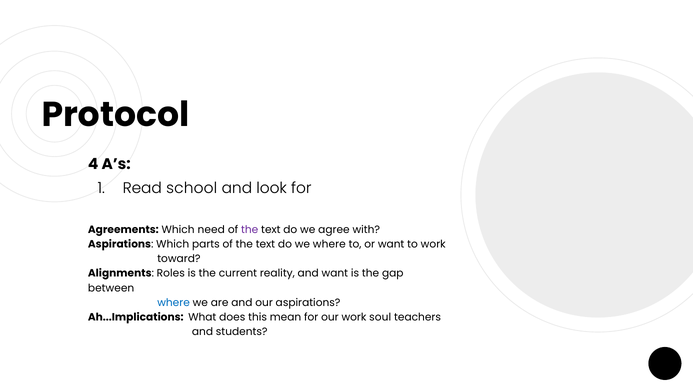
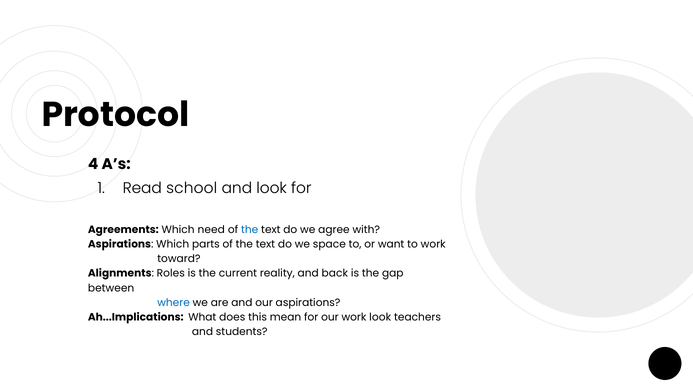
the colour: purple -> blue (250, 230)
we where: where -> space (329, 244)
and want: want -> back (335, 273)
work soul: soul -> look (380, 317)
